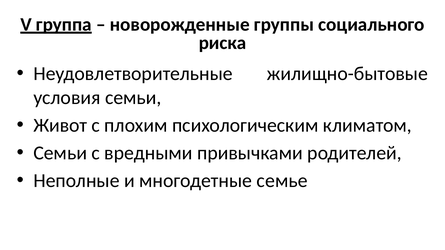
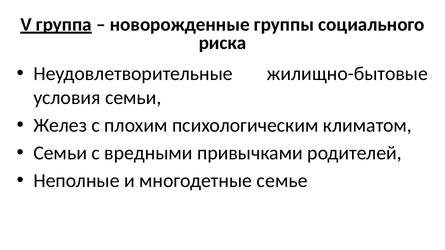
Живот: Живот -> Желез (60, 125)
